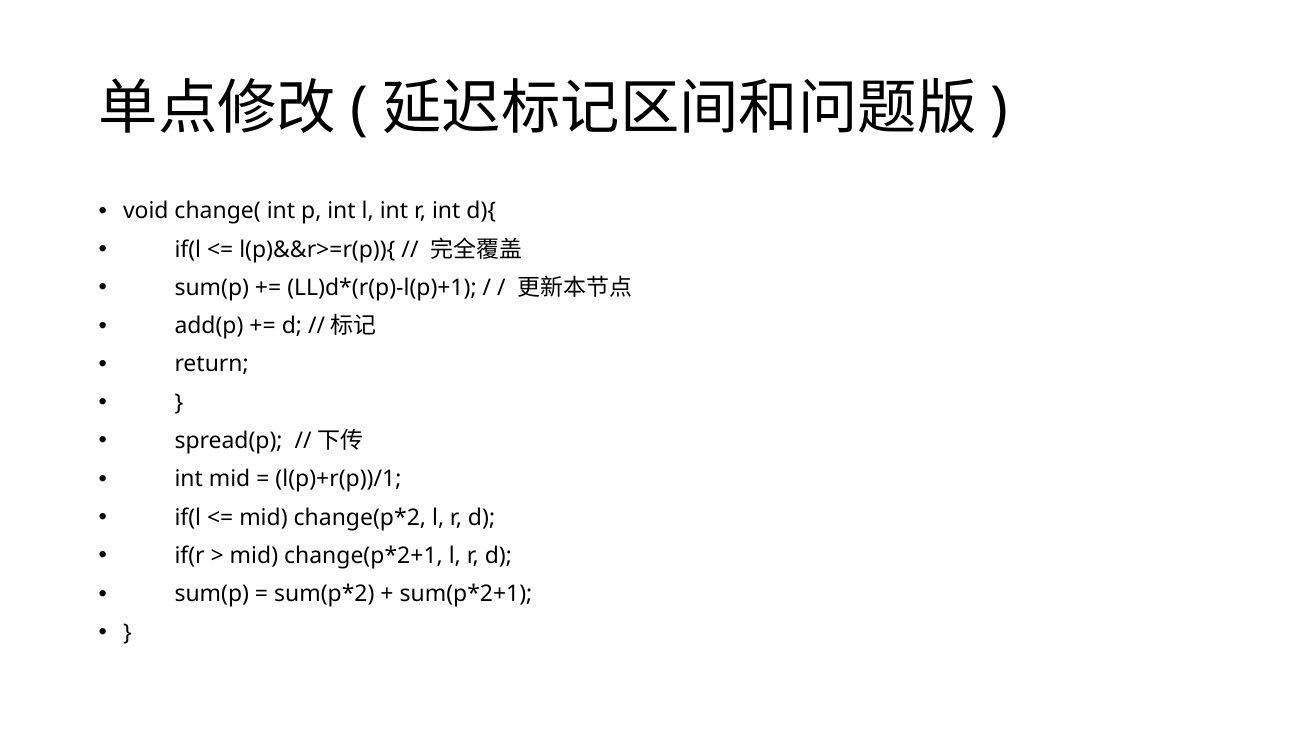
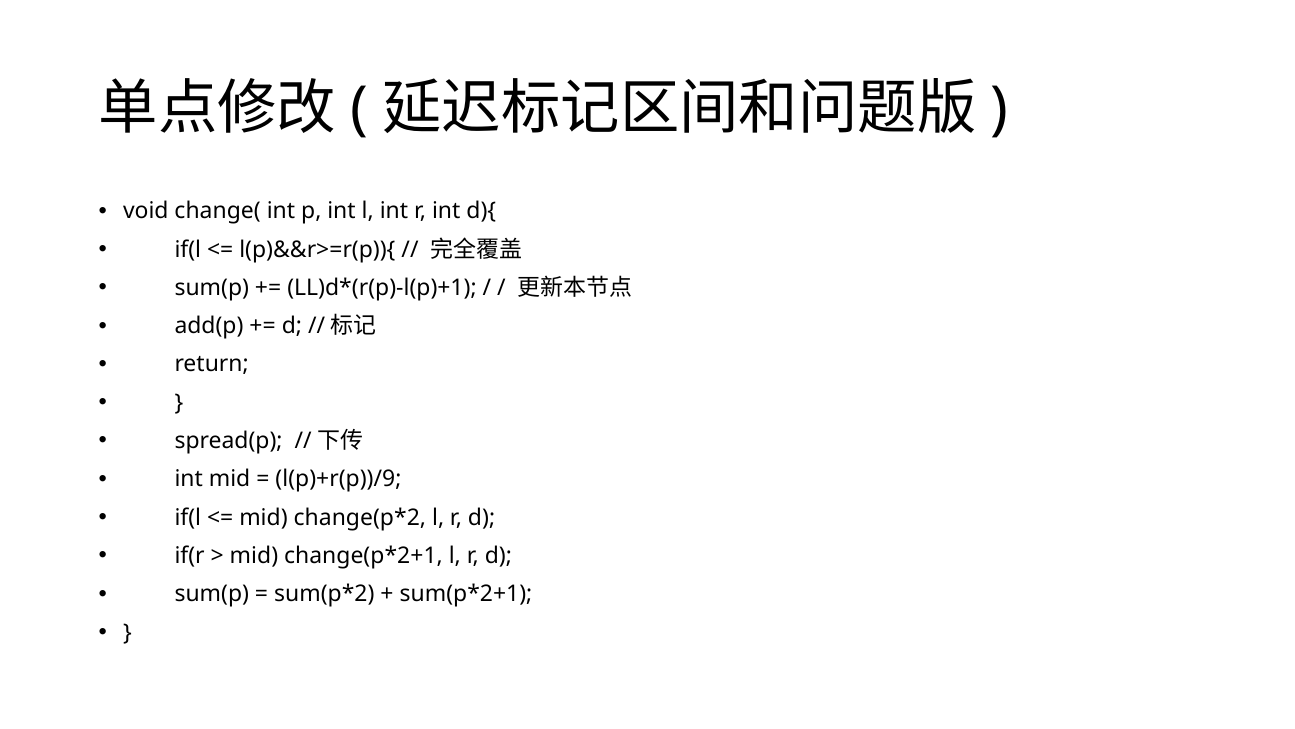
l(p)+r(p))/1: l(p)+r(p))/1 -> l(p)+r(p))/9 (338, 479)
